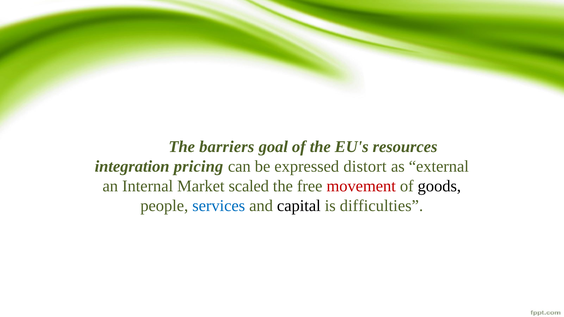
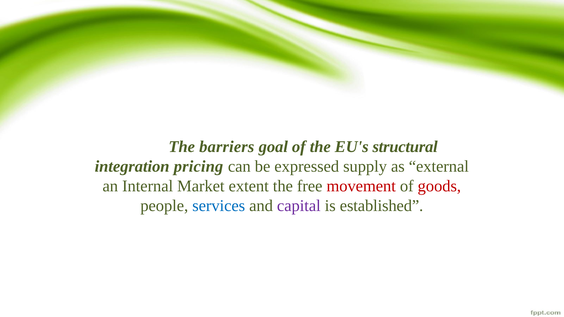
resources: resources -> structural (405, 147)
distort: distort -> supply (365, 167)
scaled: scaled -> extent (249, 186)
goods colour: black -> red (439, 186)
capital colour: black -> purple (299, 206)
difficulties: difficulties -> established (382, 206)
